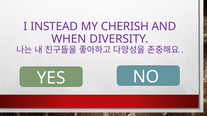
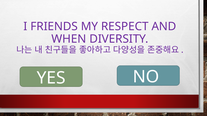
INSTEAD: INSTEAD -> FRIENDS (54, 27)
CHERISH: CHERISH -> RESPECT (125, 27)
